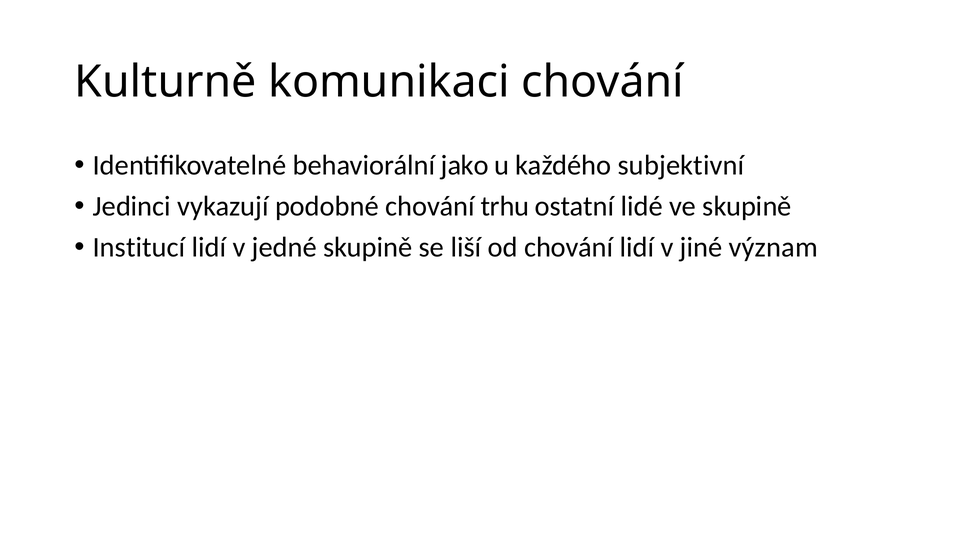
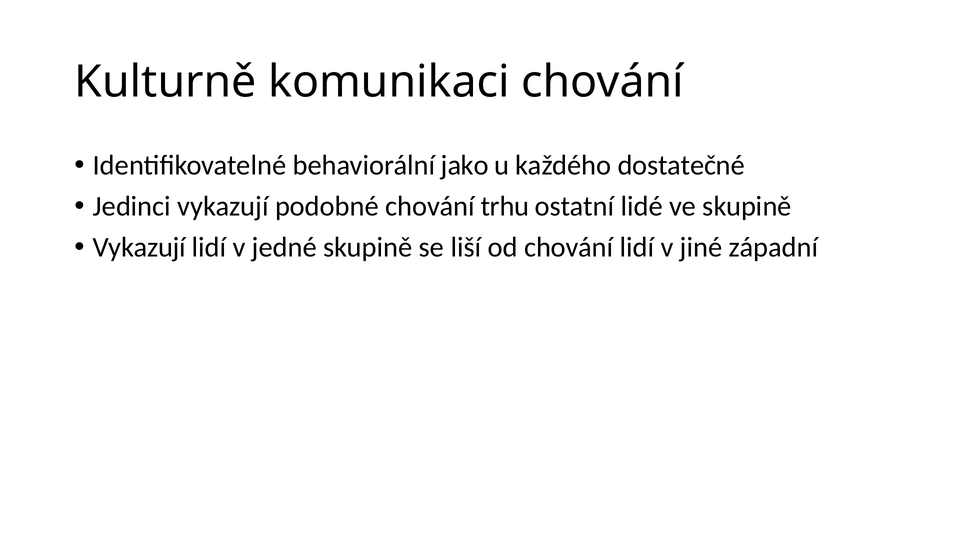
subjektivní: subjektivní -> dostatečné (681, 165)
Institucí: Institucí -> Vykazují (139, 247)
význam: význam -> západní (773, 247)
